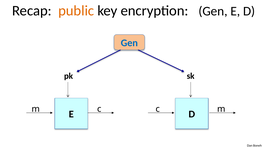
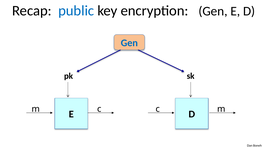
public colour: orange -> blue (76, 11)
